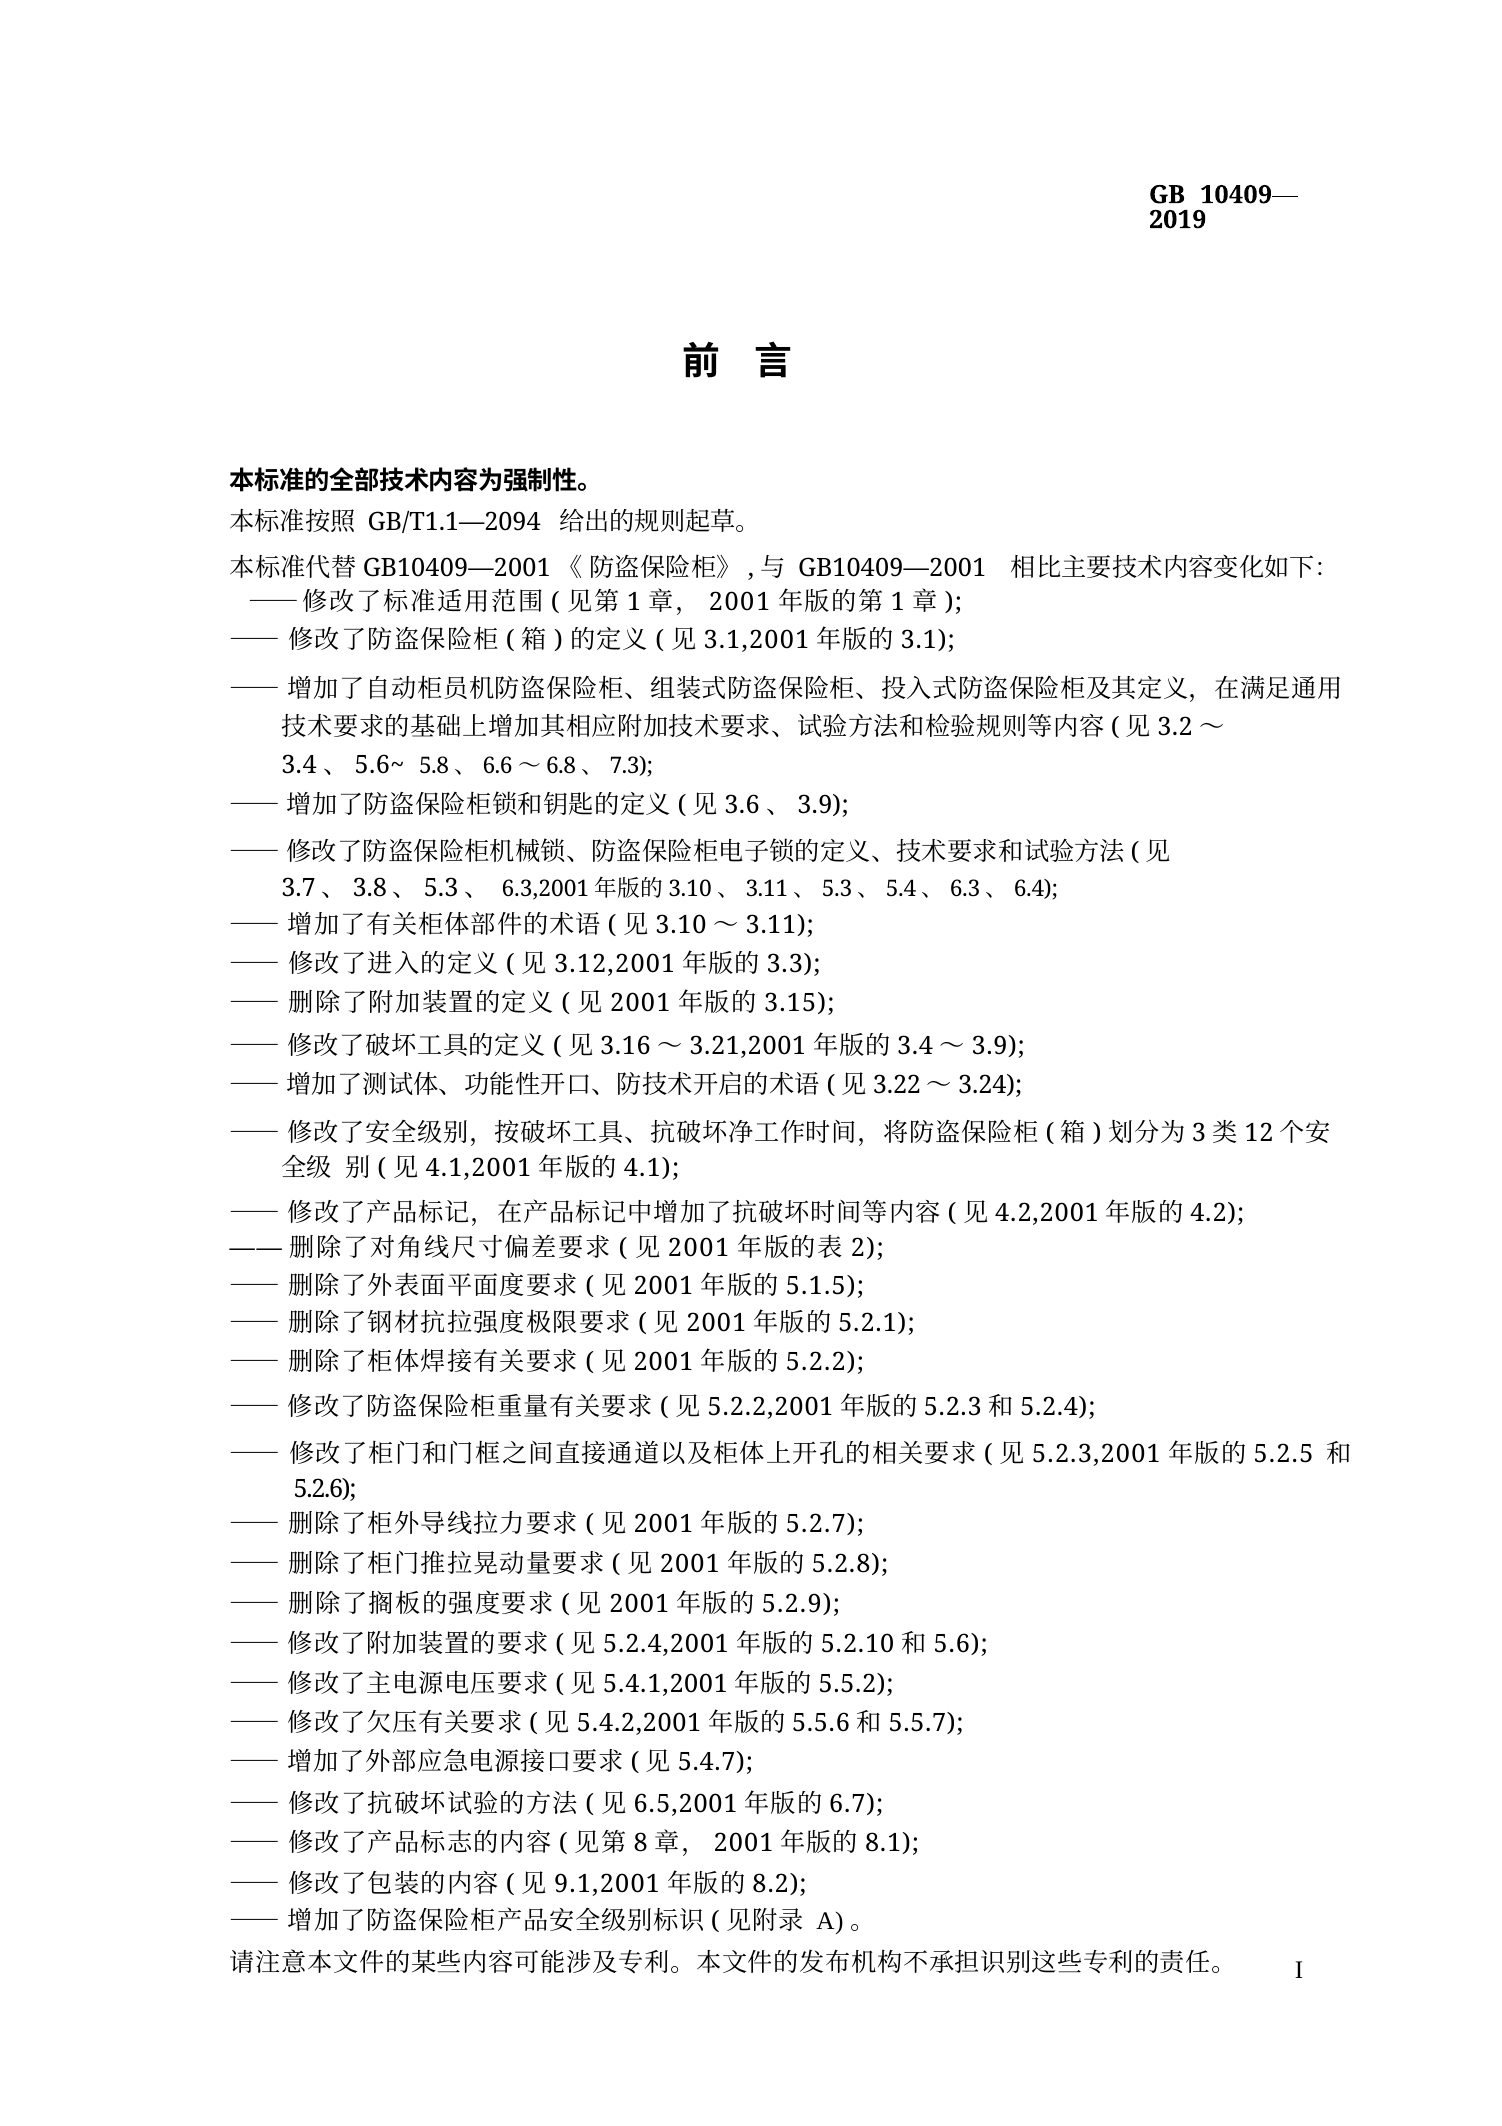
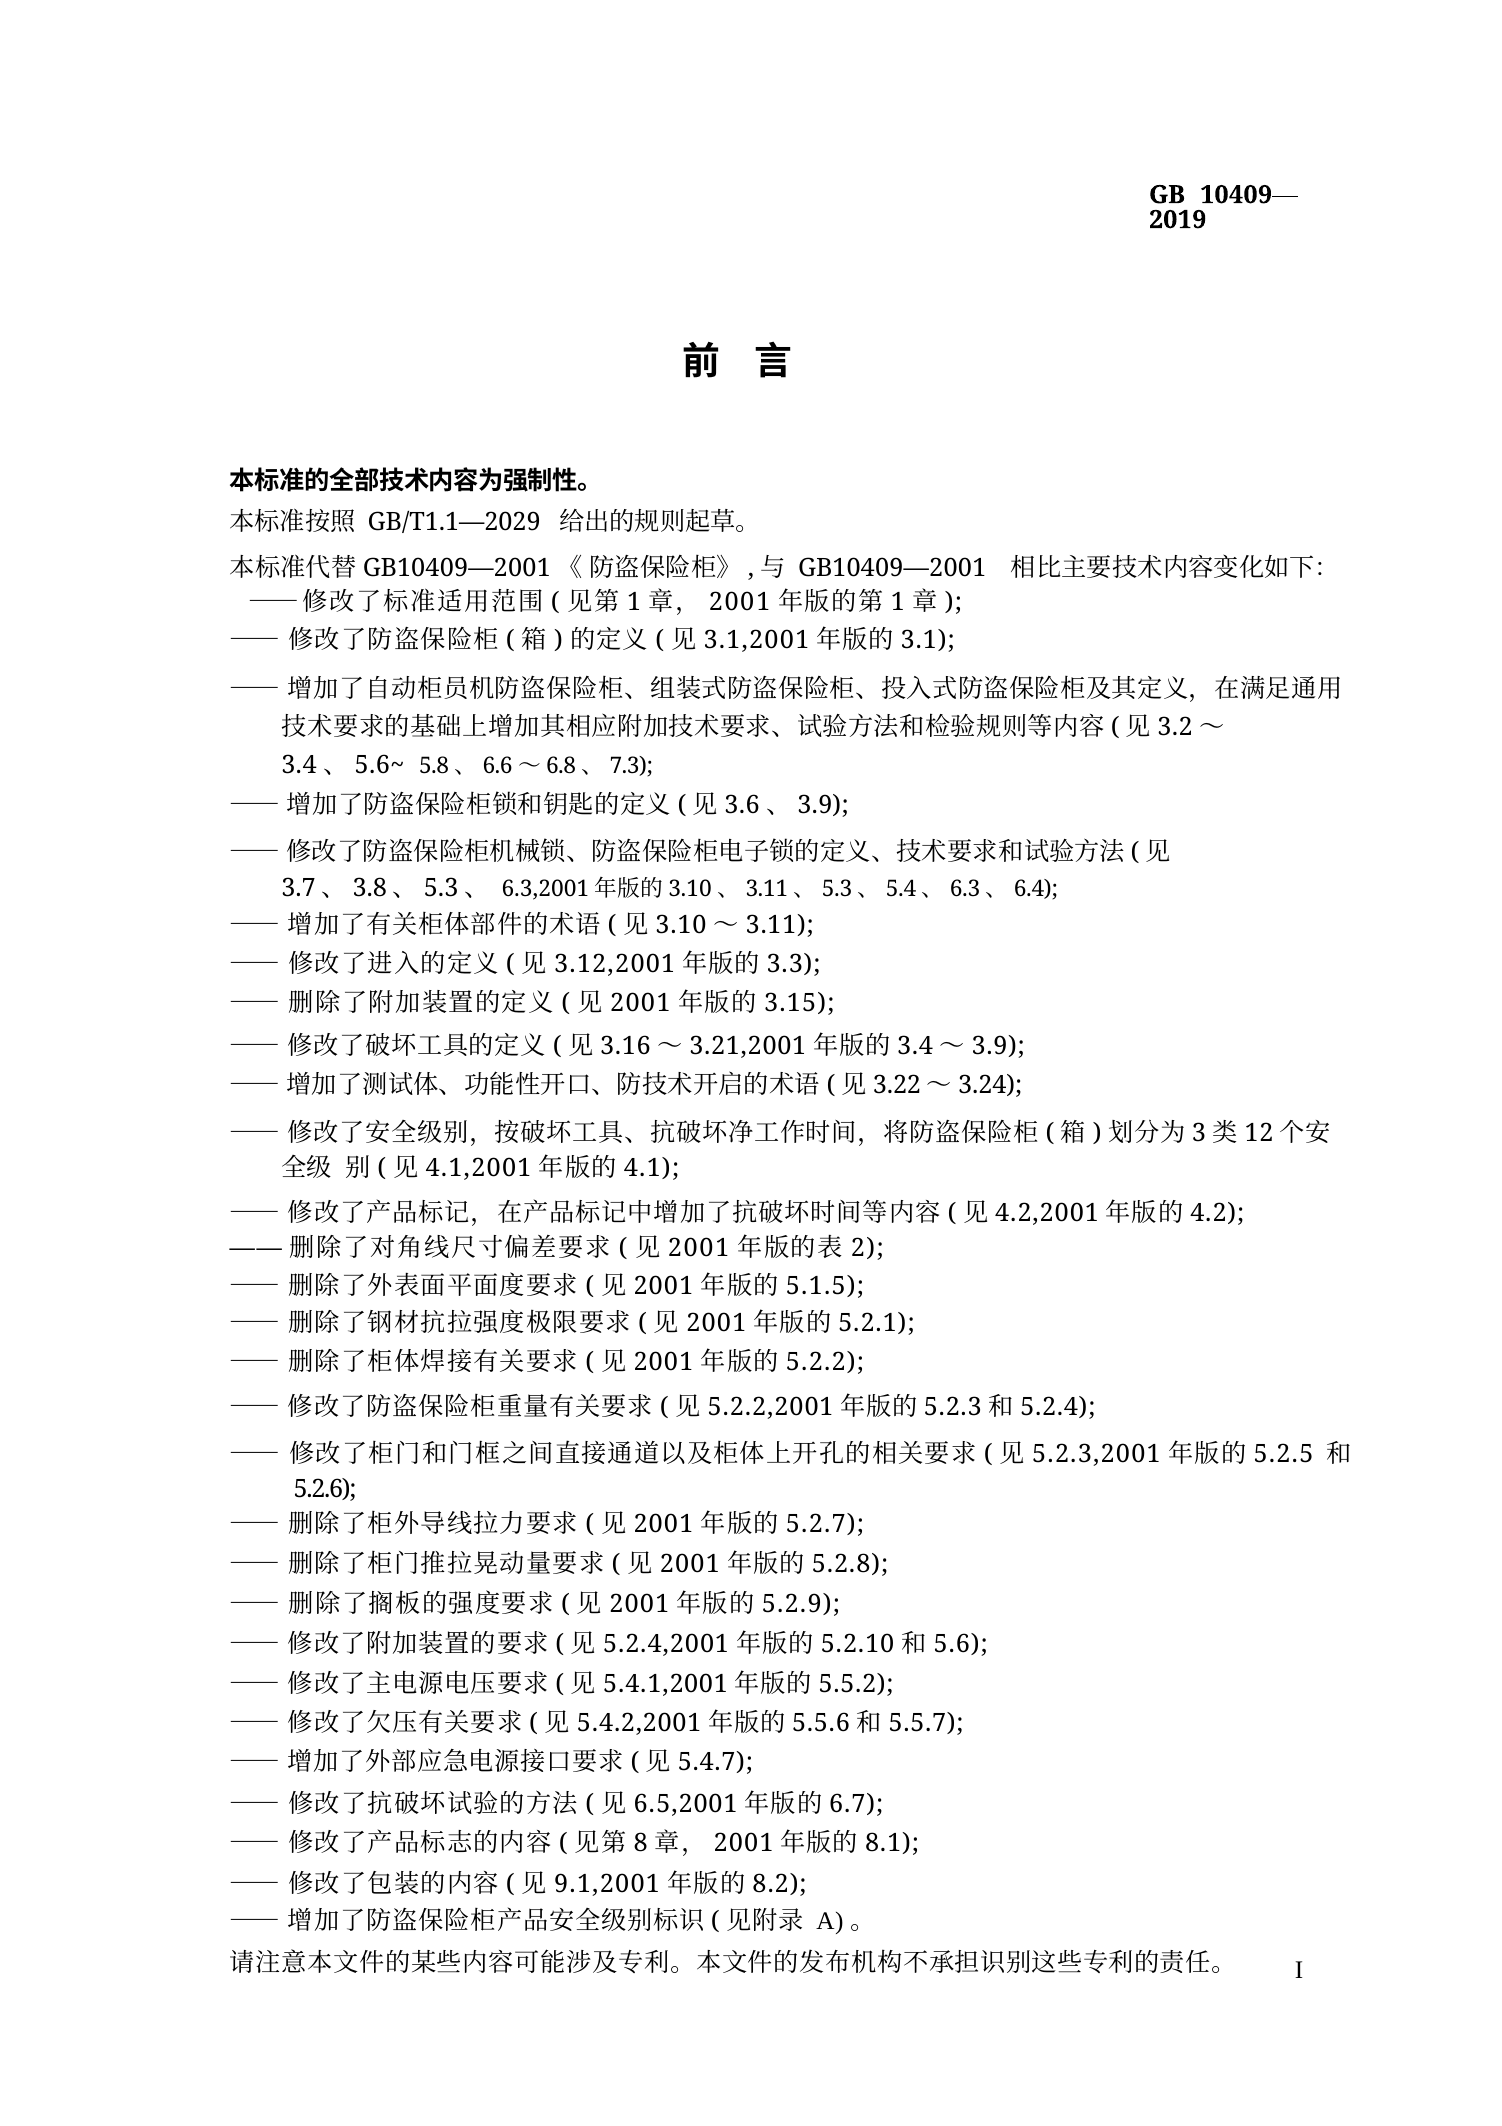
GB/T1.1—2094: GB/T1.1—2094 -> GB/T1.1—2029 (454, 522)
